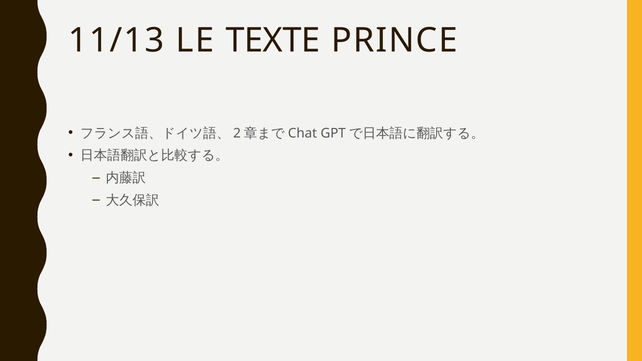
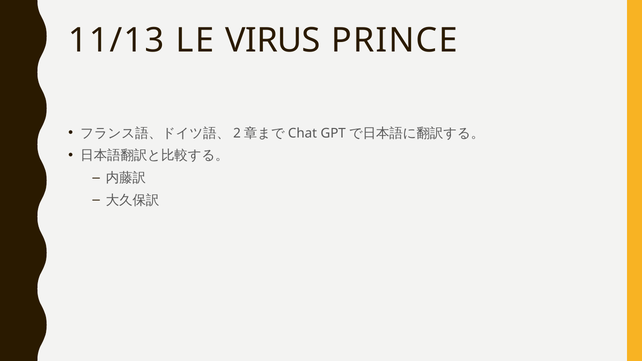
TEXTE: TEXTE -> VIRUS (273, 41)
